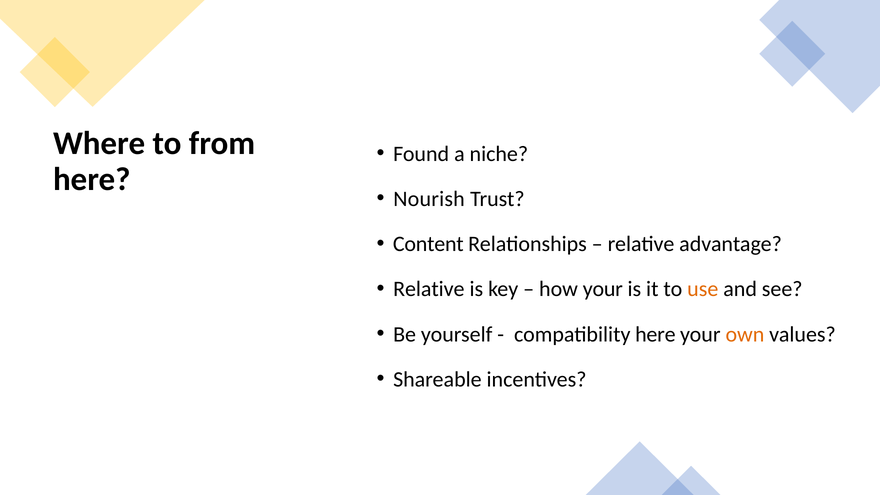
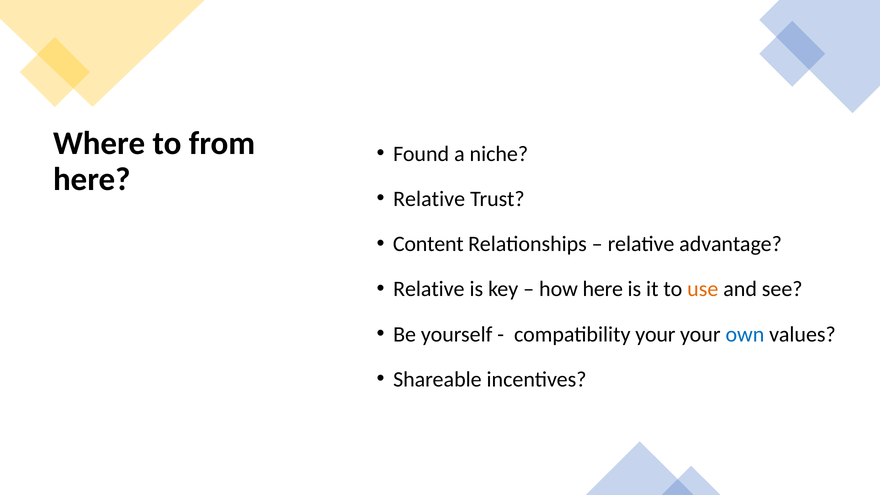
Nourish: Nourish -> Relative (429, 199)
how your: your -> here (603, 289)
compatibility here: here -> your (655, 334)
own colour: orange -> blue (745, 334)
